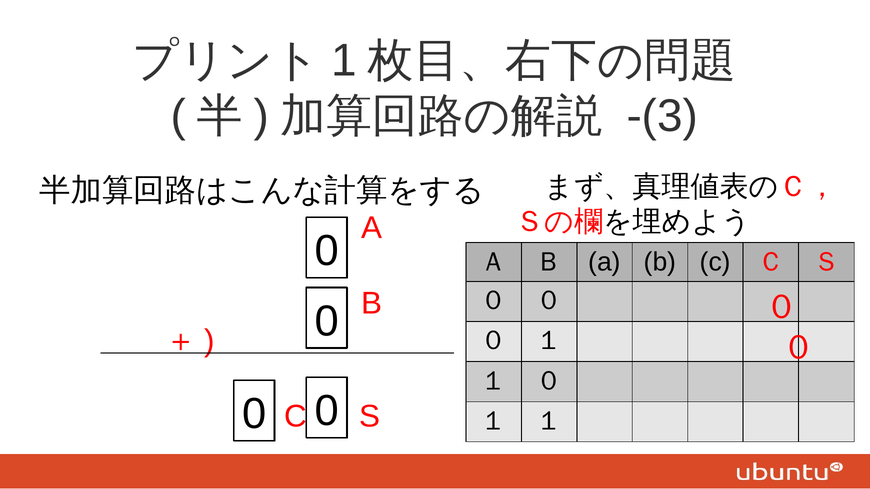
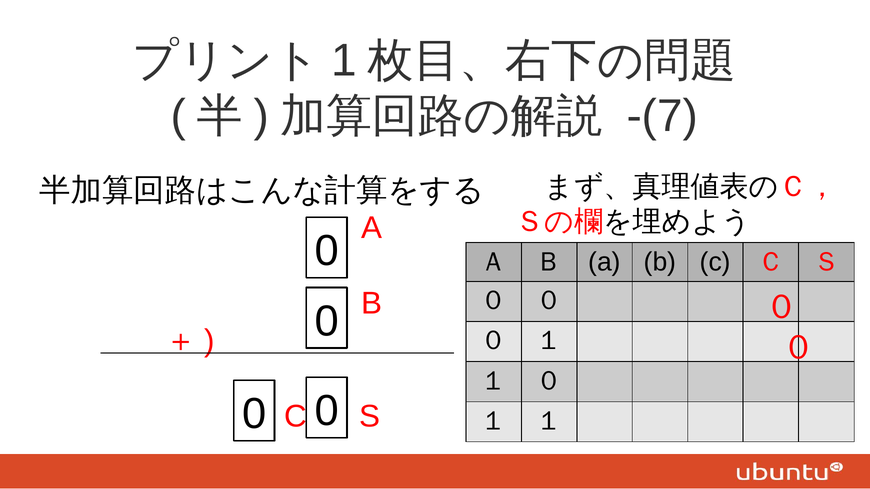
-(3: -(3 -> -(7 (662, 116)
